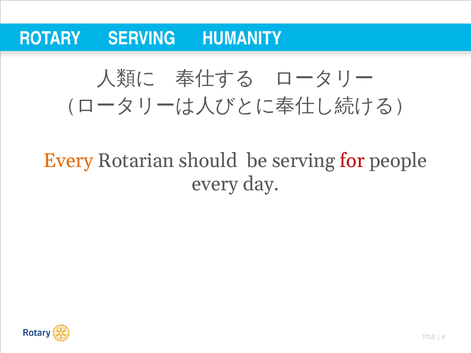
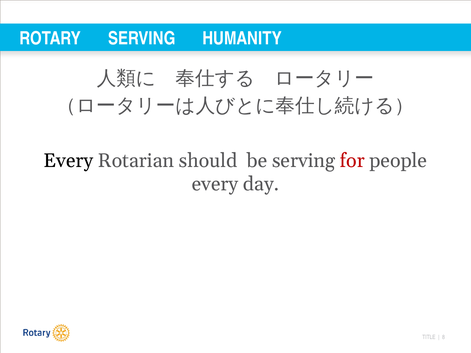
Every colour: orange -> black (68, 161)
